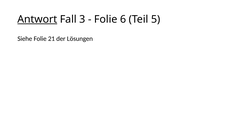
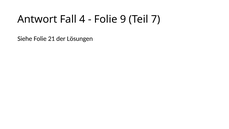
Antwort underline: present -> none (37, 19)
3: 3 -> 4 (82, 19)
6: 6 -> 9 (123, 19)
5: 5 -> 7 (156, 19)
